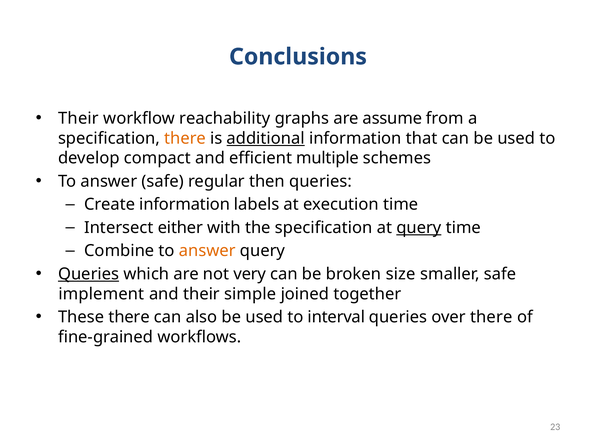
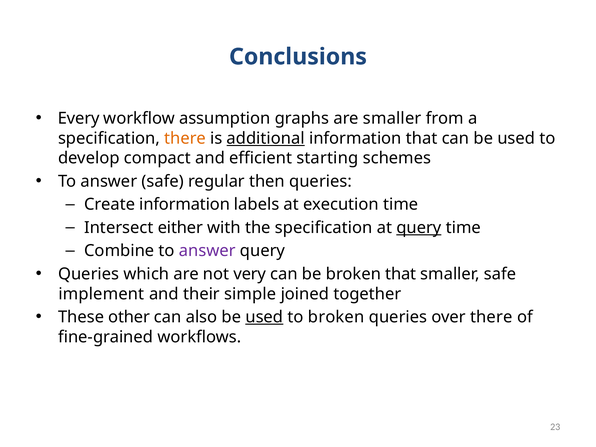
Their: Their -> Every (79, 118)
reachability: reachability -> assumption (225, 118)
are assume: assume -> smaller (392, 118)
multiple: multiple -> starting (327, 158)
answer colour: orange -> purple (207, 251)
Queries underline: present -> none (89, 274)
broken size: size -> that (401, 274)
These there: there -> other (129, 317)
used underline: none -> present (264, 317)
to interval: interval -> broken (336, 317)
